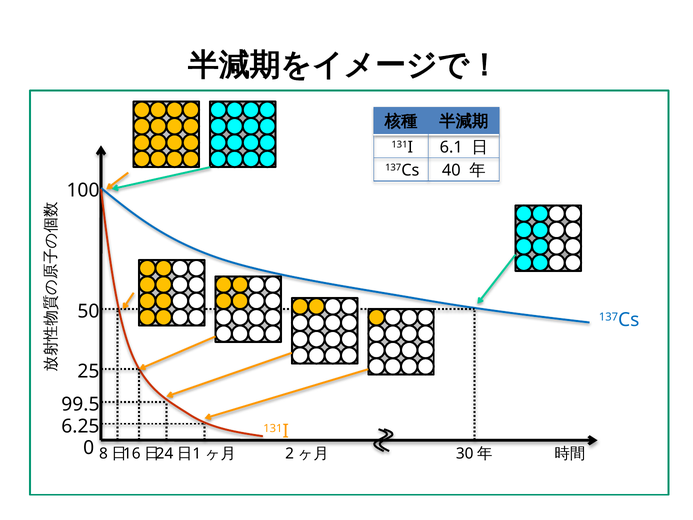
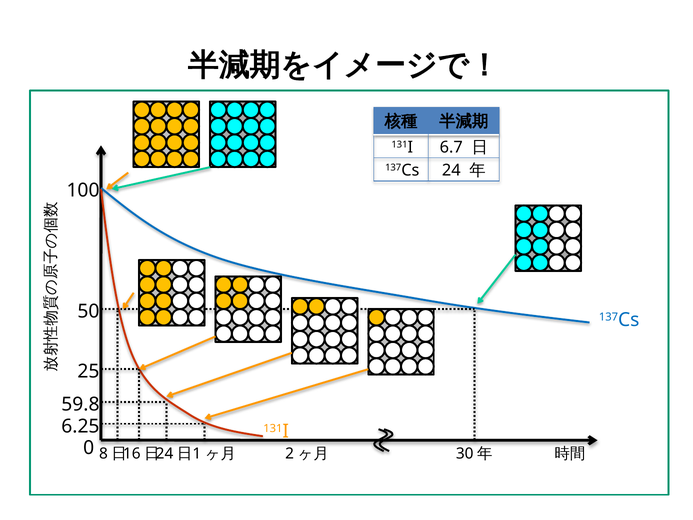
6.1: 6.1 -> 6.7 (451, 147)
40: 40 -> 24 (451, 170)
99.5: 99.5 -> 59.8 (80, 404)
